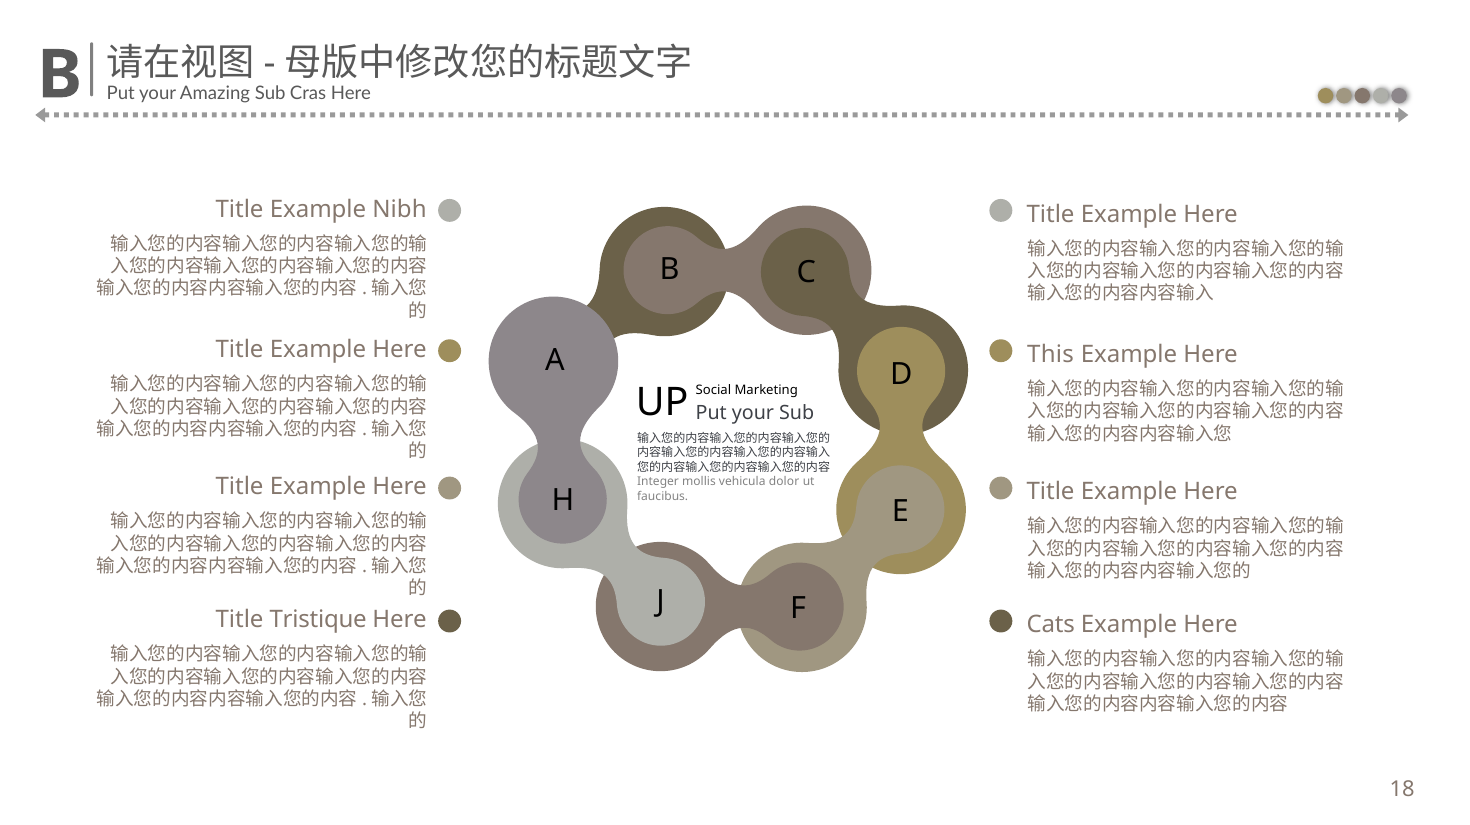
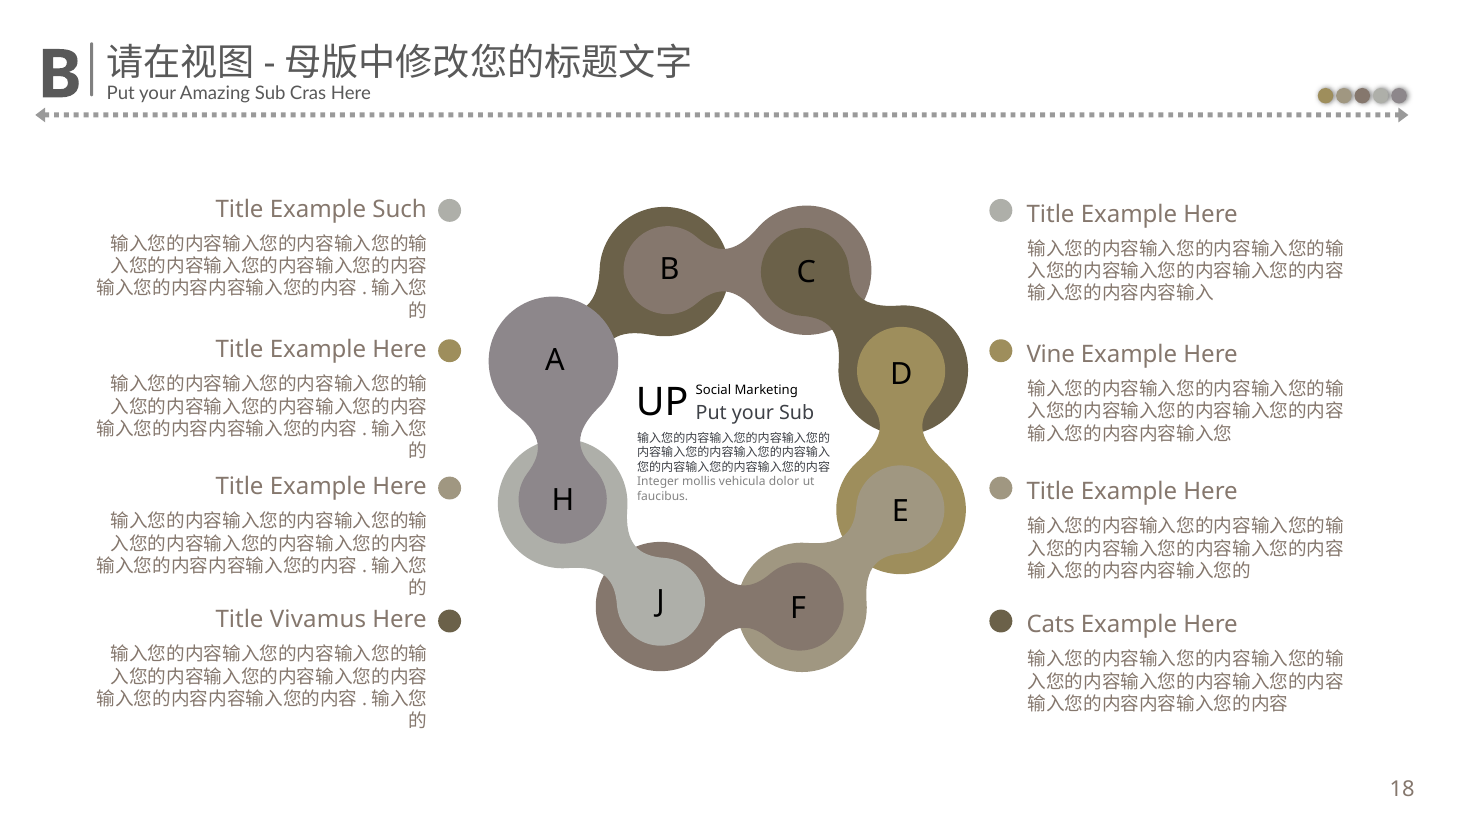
Nibh: Nibh -> Such (400, 209)
This: This -> Vine (1051, 354)
Tristique: Tristique -> Vivamus (318, 620)
